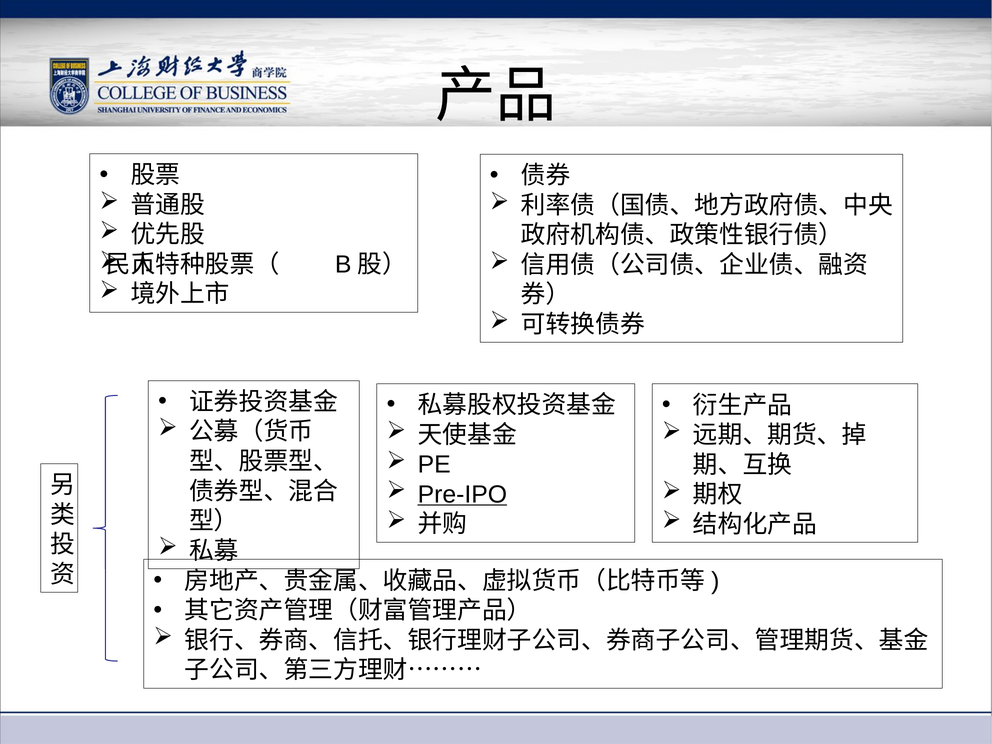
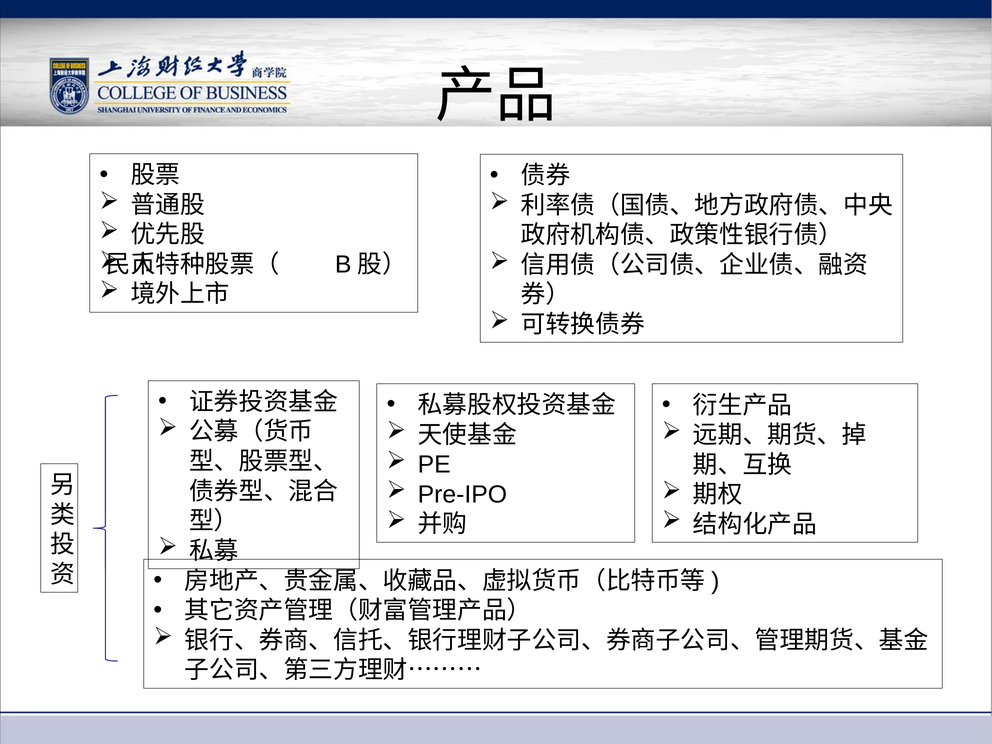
Pre-IPO underline: present -> none (462, 494)
